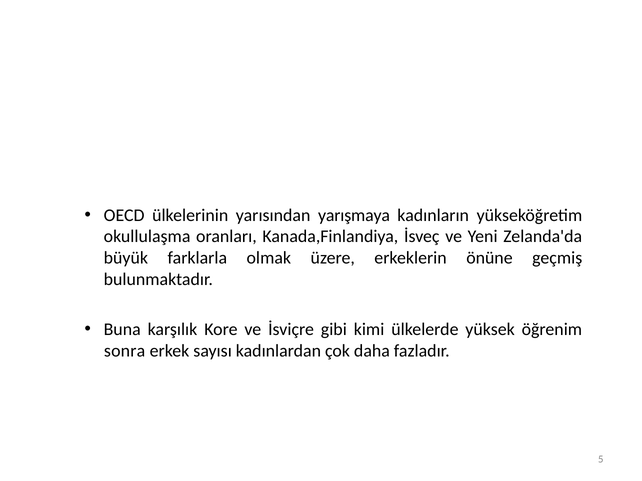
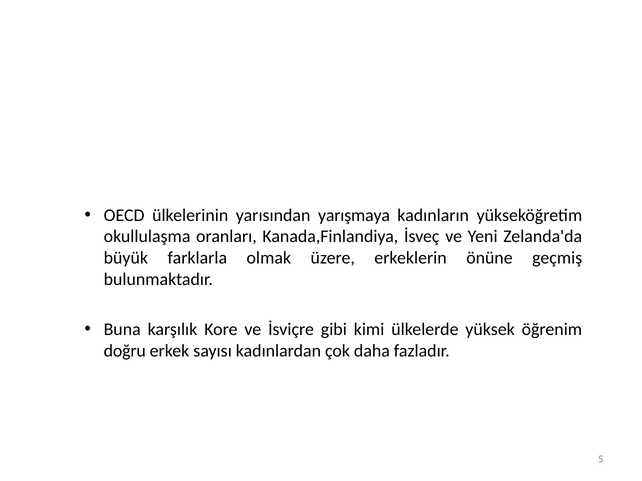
sonra: sonra -> doğru (125, 351)
